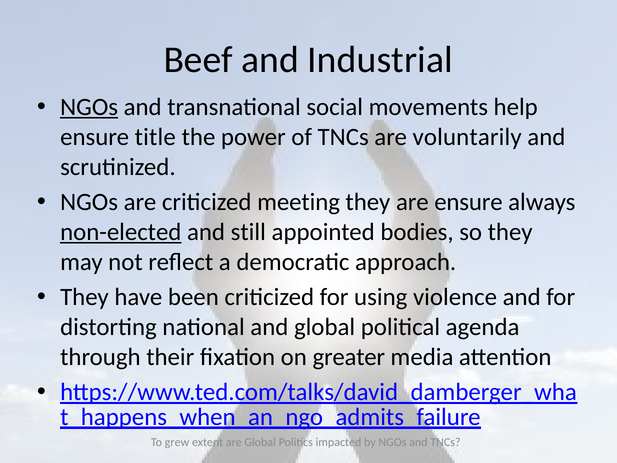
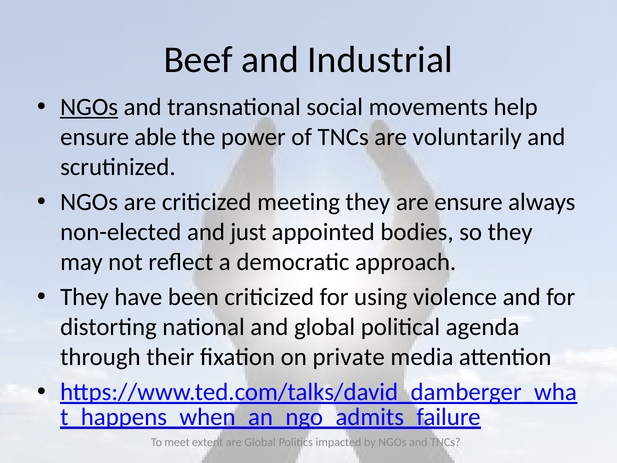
title: title -> able (155, 137)
non-elected underline: present -> none (121, 232)
still: still -> just (248, 232)
greater: greater -> private (349, 357)
grew: grew -> meet (177, 442)
